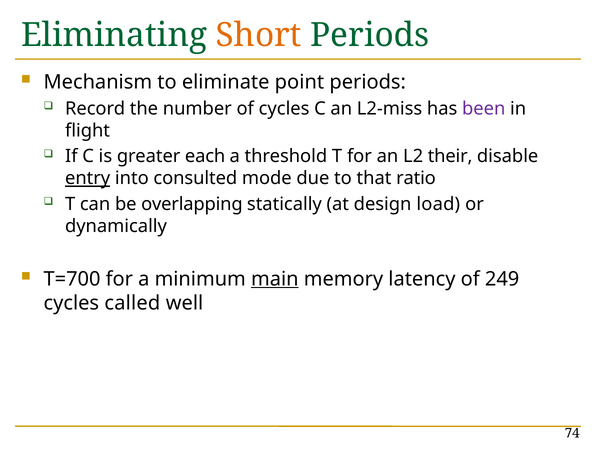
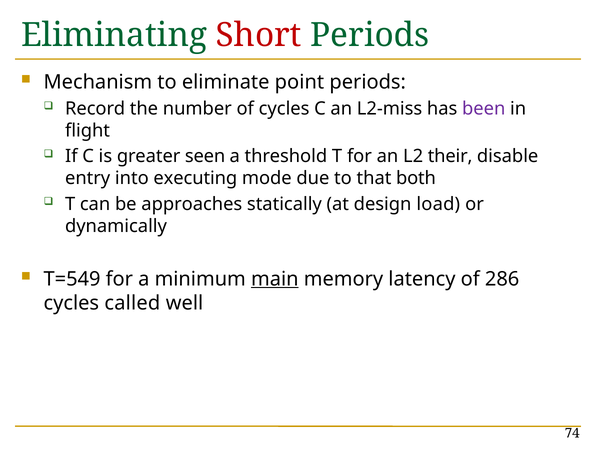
Short colour: orange -> red (259, 35)
each: each -> seen (205, 156)
entry underline: present -> none (88, 178)
consulted: consulted -> executing (195, 178)
ratio: ratio -> both (416, 178)
overlapping: overlapping -> approaches (192, 204)
T=700: T=700 -> T=549 (72, 279)
249: 249 -> 286 (502, 279)
